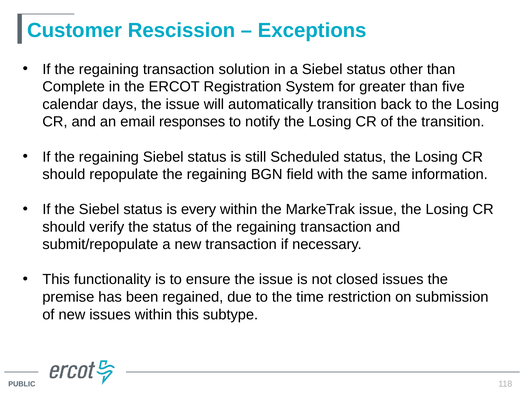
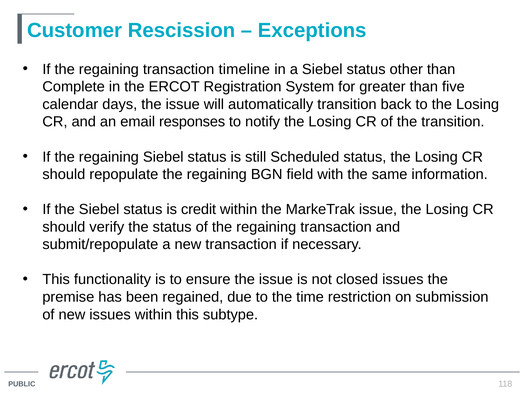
solution: solution -> timeline (244, 69)
every: every -> credit (199, 209)
